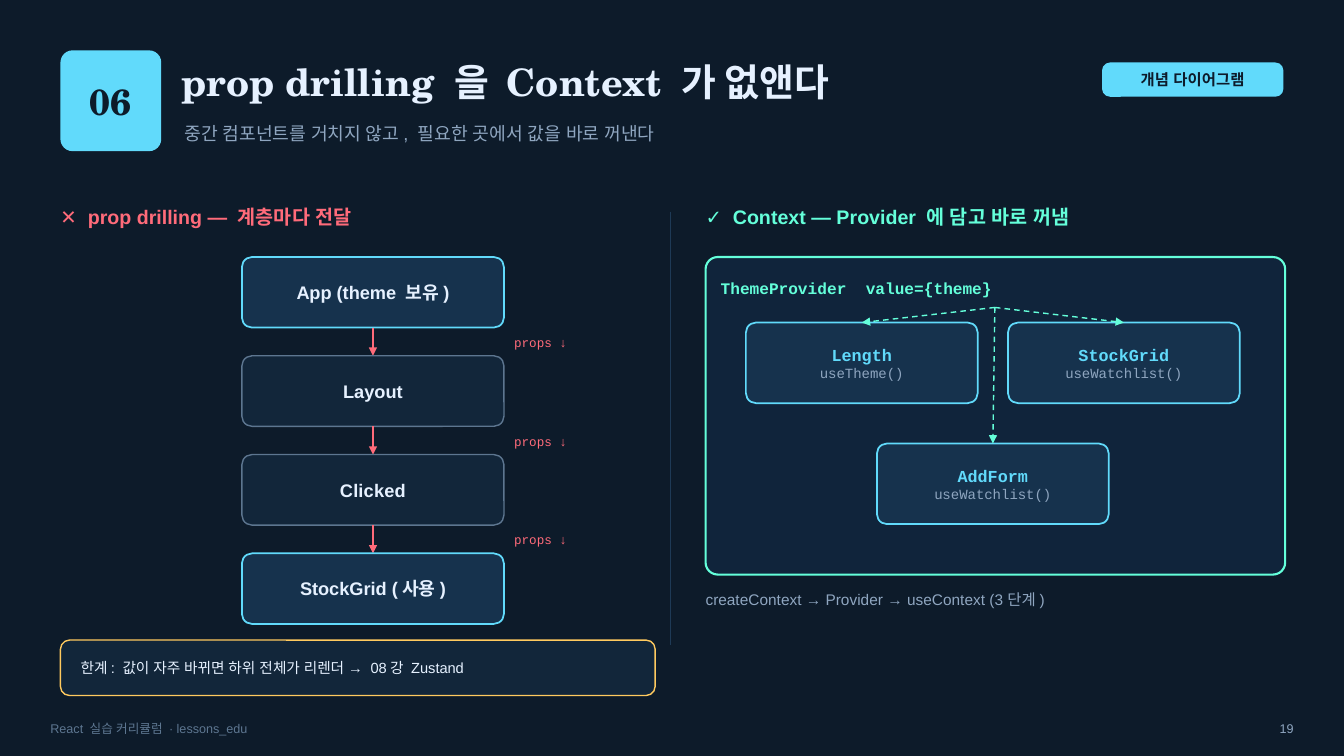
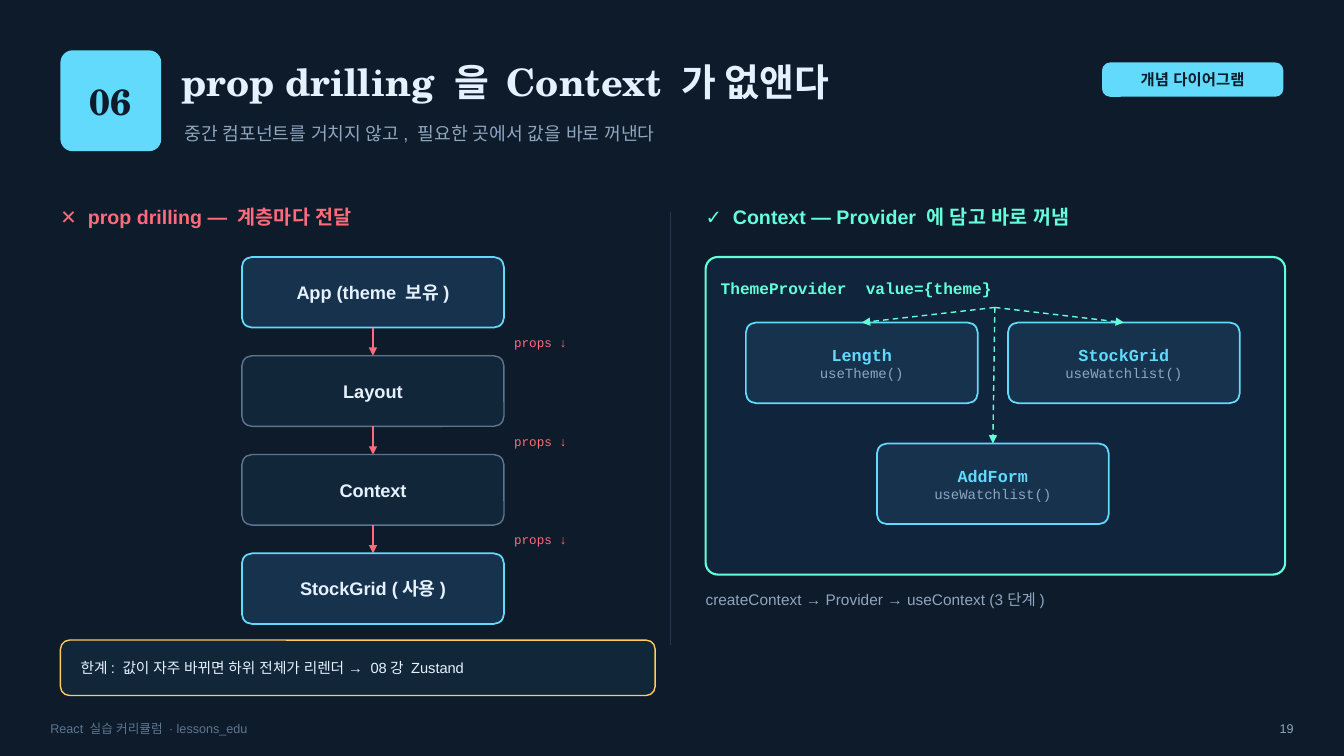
Clicked: Clicked -> Context (373, 491)
